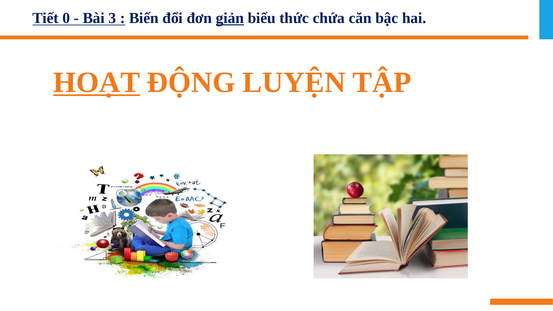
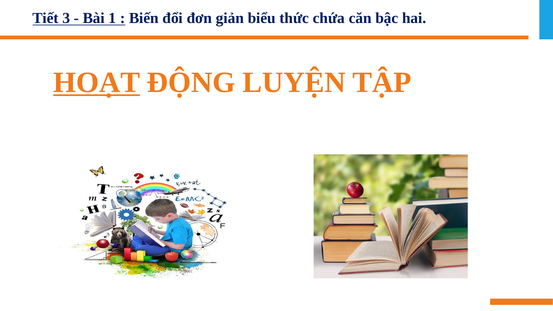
0: 0 -> 3 (66, 18)
3: 3 -> 1 (112, 18)
giản underline: present -> none (230, 18)
